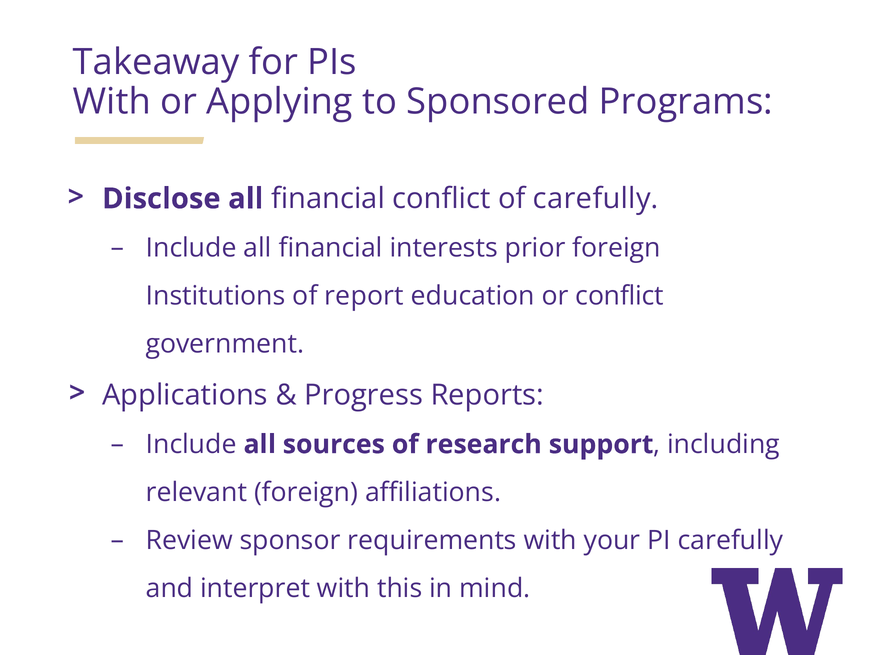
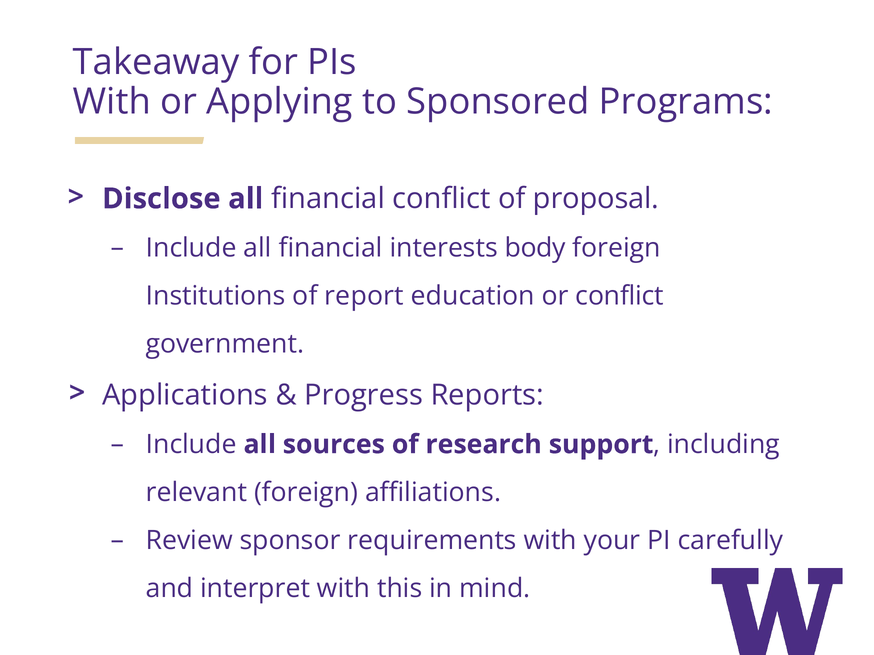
of carefully: carefully -> proposal (596, 199)
prior: prior -> body (535, 248)
